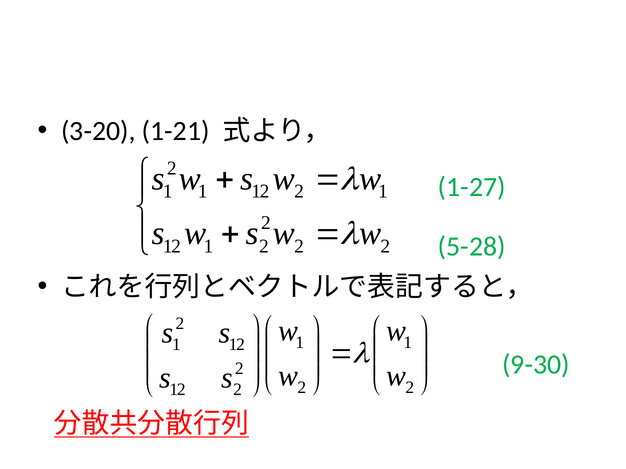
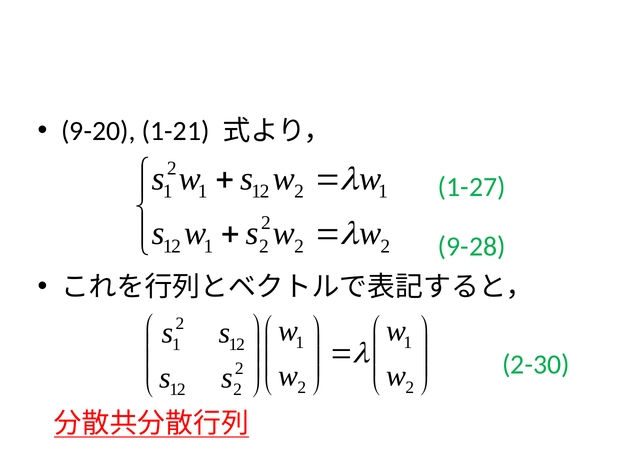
3-20: 3-20 -> 9-20 (98, 131)
5-28: 5-28 -> 9-28 (472, 247)
9-30: 9-30 -> 2-30 (536, 365)
